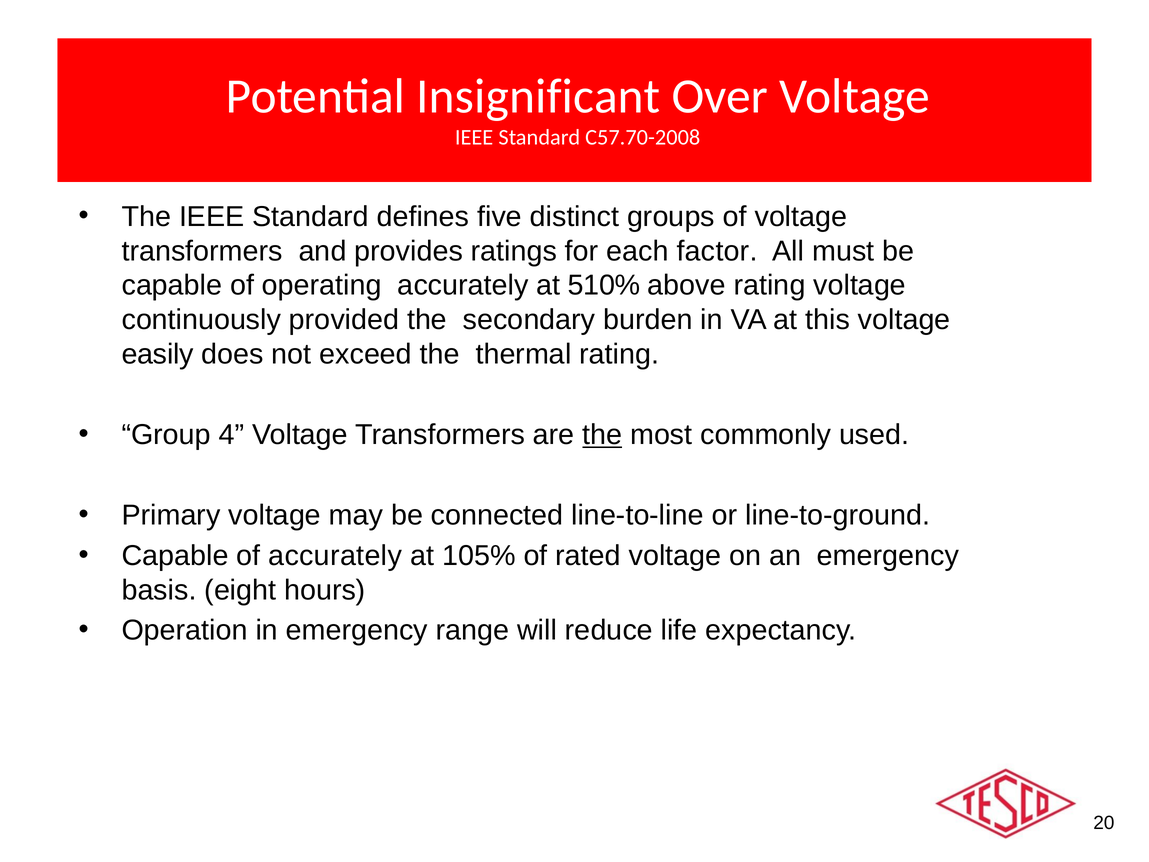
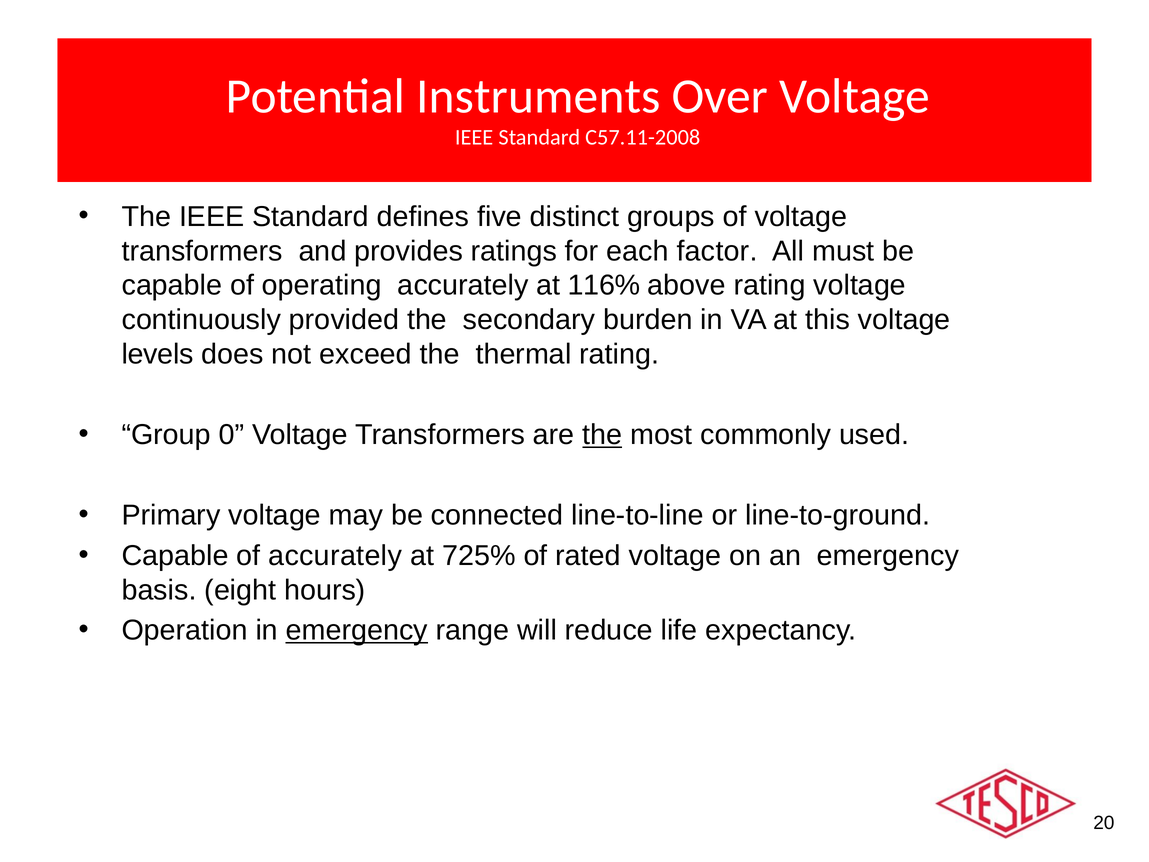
Insignificant: Insignificant -> Instruments (538, 96)
C57.70-2008: C57.70-2008 -> C57.11-2008 (643, 138)
510%: 510% -> 116% (604, 285)
easily: easily -> levels (158, 354)
4: 4 -> 0 (231, 435)
105%: 105% -> 725% (479, 555)
emergency underline: none -> present (357, 630)
